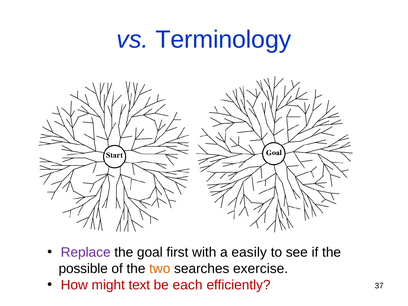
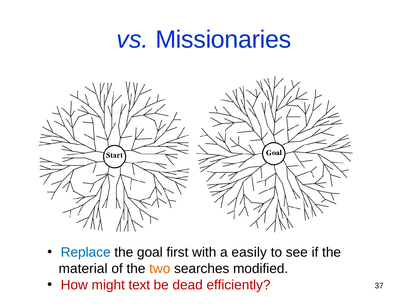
Terminology: Terminology -> Missionaries (223, 39)
Replace colour: purple -> blue (86, 253)
possible: possible -> material (83, 269)
exercise: exercise -> modified (261, 269)
each: each -> dead (188, 285)
